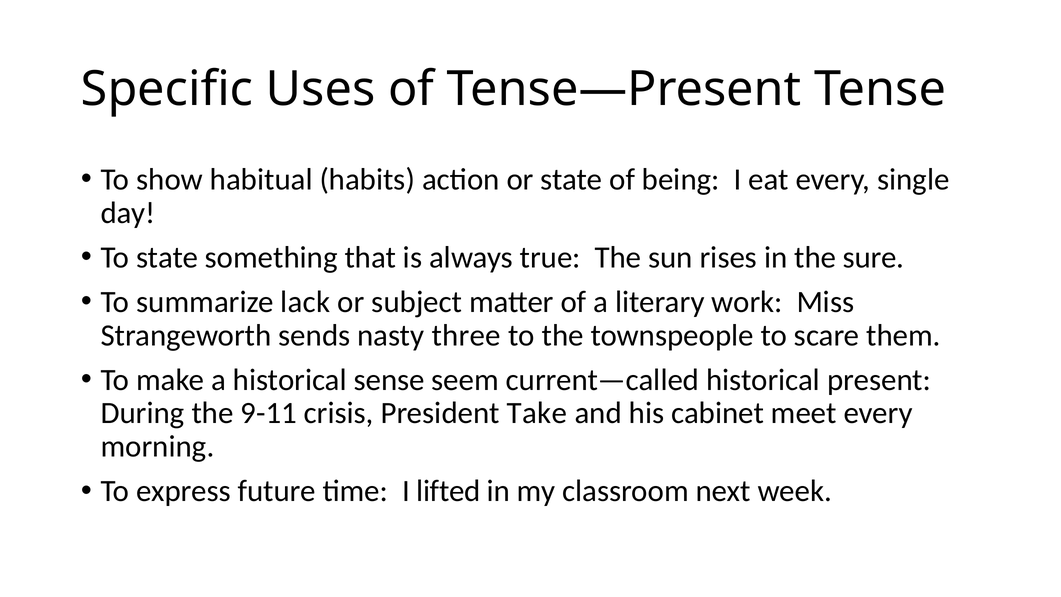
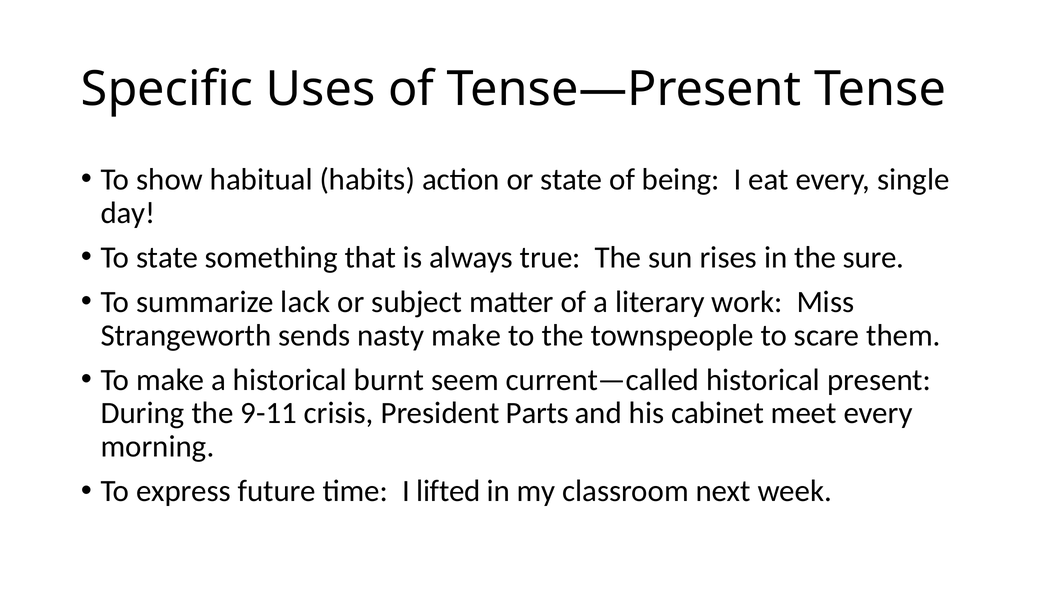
nasty three: three -> make (466, 335)
sense: sense -> burnt (389, 380)
Take: Take -> Parts (537, 413)
